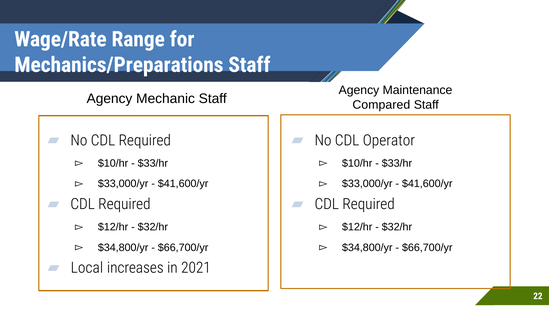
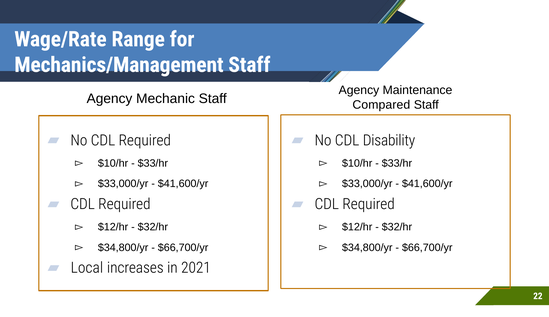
Mechanics/Preparations: Mechanics/Preparations -> Mechanics/Management (119, 65)
Operator: Operator -> Disability (389, 140)
